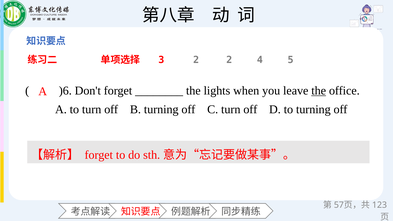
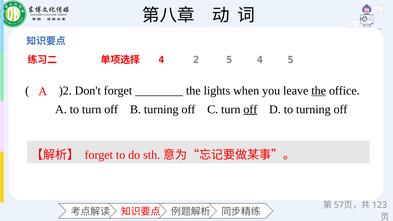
3: 3 -> 4 (161, 60)
2 2: 2 -> 5 (229, 60)
)6: )6 -> )2 (65, 91)
off underline: none -> present (250, 109)
